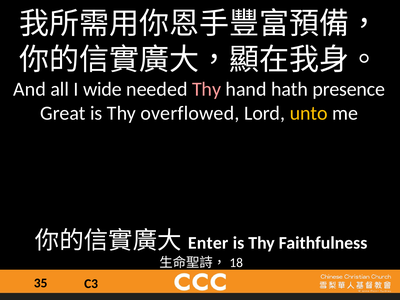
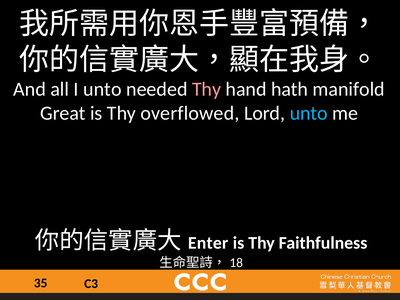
I wide: wide -> unto (102, 89)
presence: presence -> manifold (349, 89)
unto colour: yellow -> light blue (309, 113)
